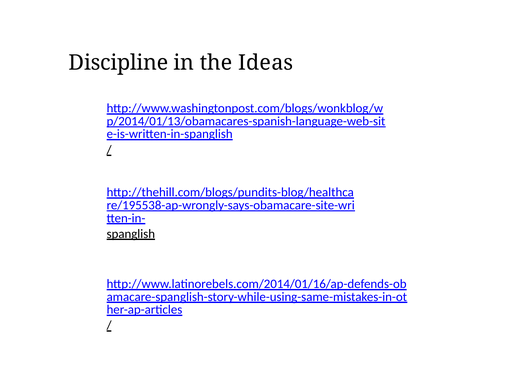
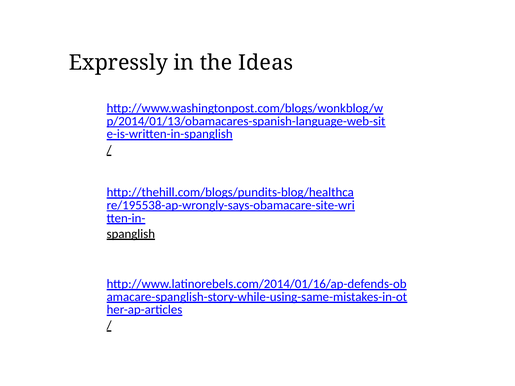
Discipline: Discipline -> Expressly (118, 63)
